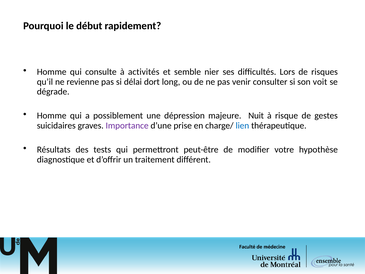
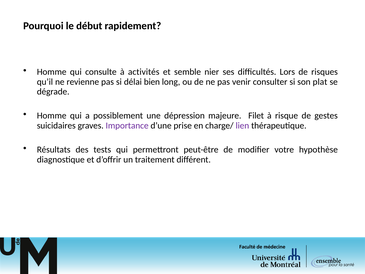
dort: dort -> bien (152, 82)
voit: voit -> plat (320, 82)
Nuit: Nuit -> Filet (256, 116)
lien colour: blue -> purple (242, 125)
